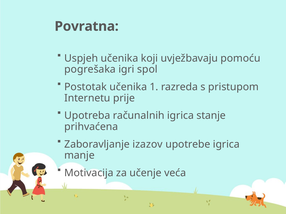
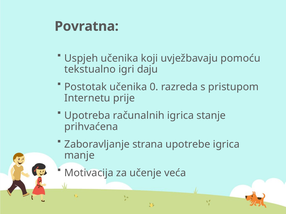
pogrešaka: pogrešaka -> tekstualno (90, 70)
spol: spol -> daju (147, 70)
1: 1 -> 0 (154, 87)
izazov: izazov -> strana (148, 145)
